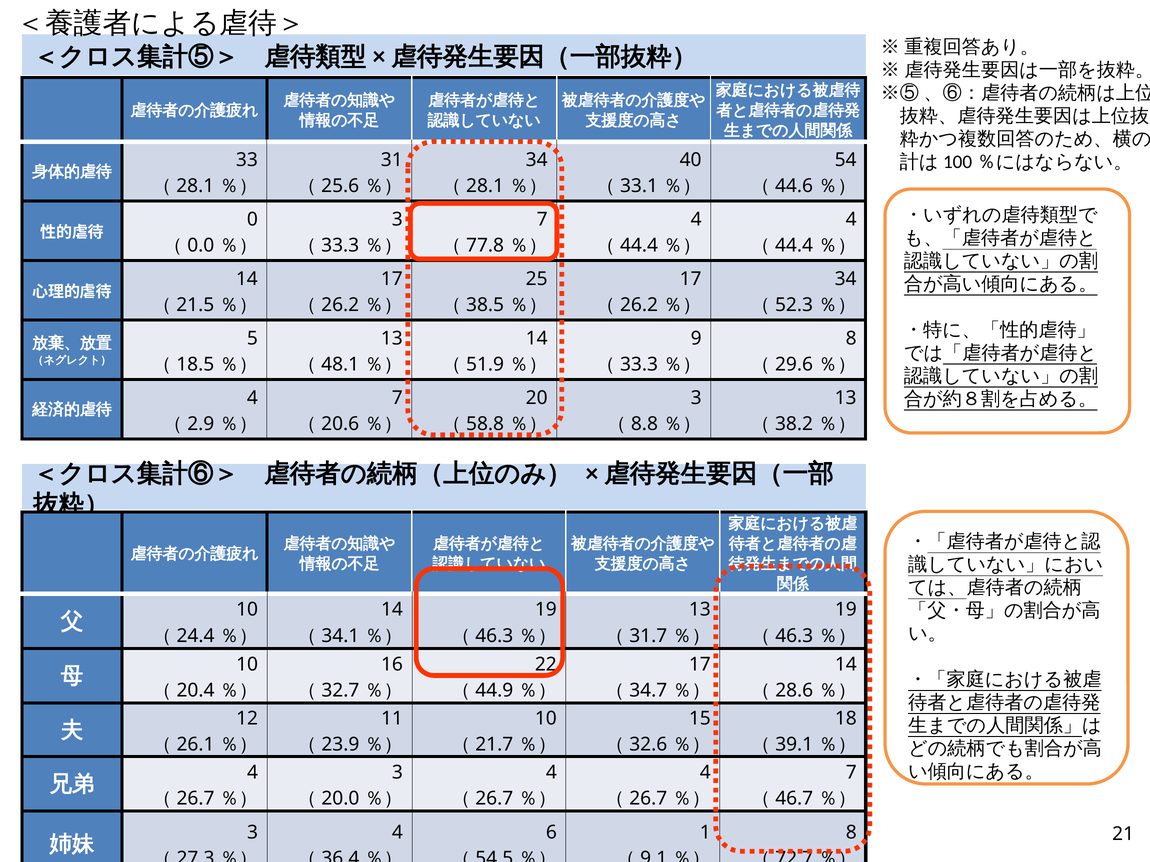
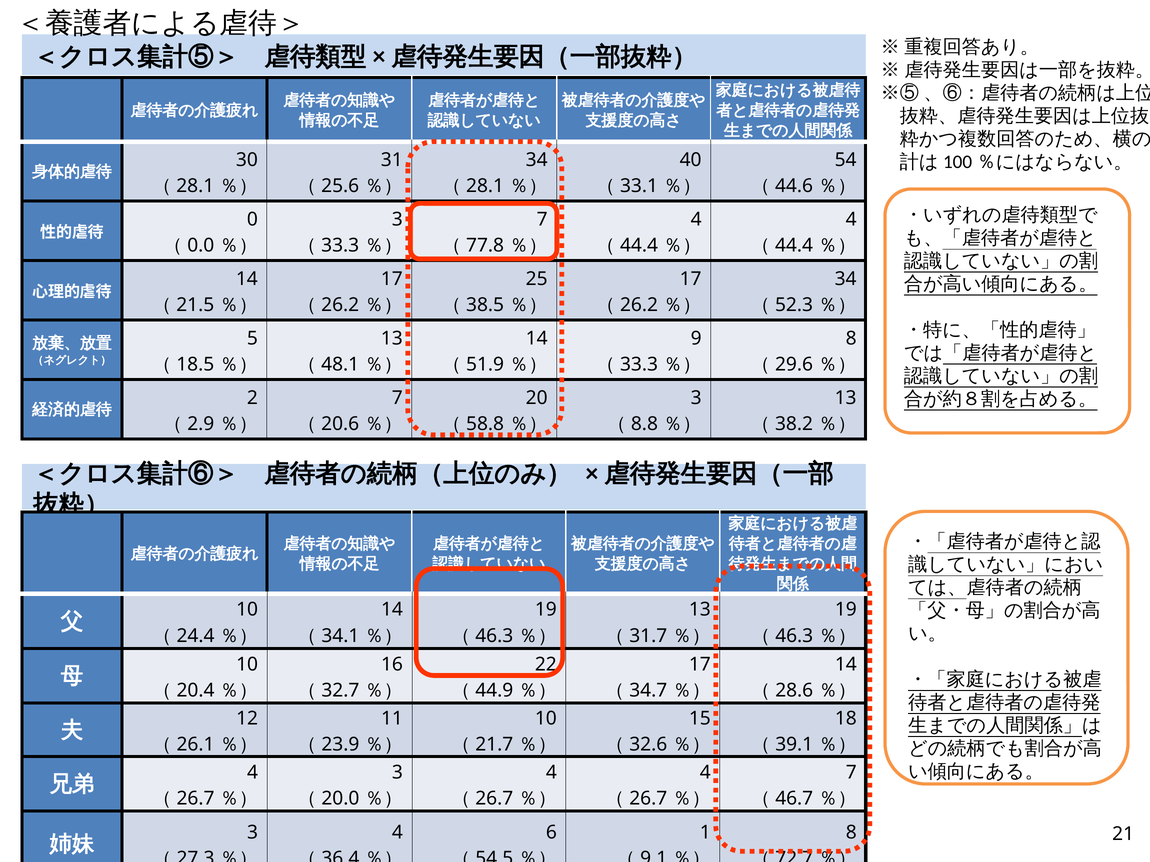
33: 33 -> 30 (247, 160)
4: 4 -> 2 (252, 398)
